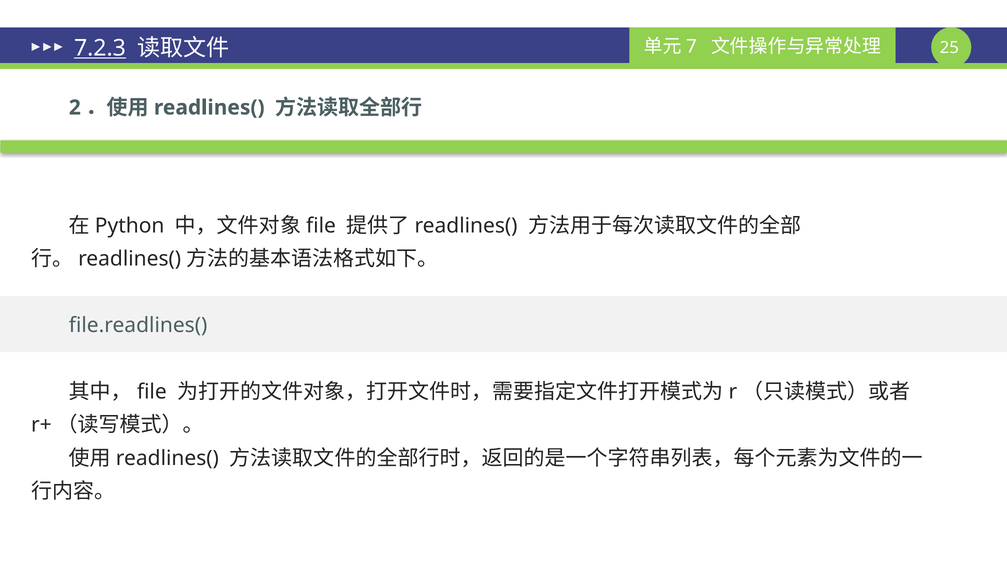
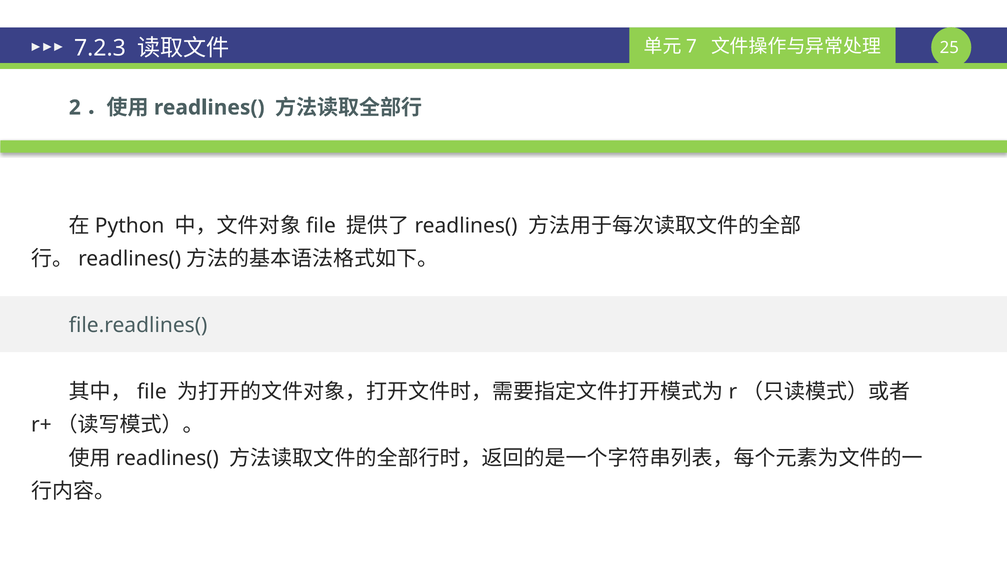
7.2.3 underline: present -> none (100, 48)
